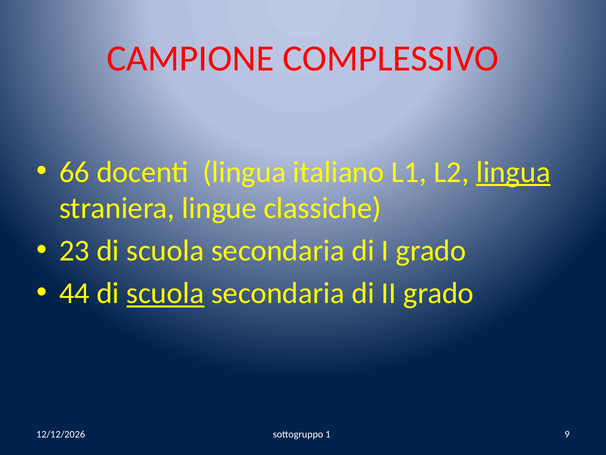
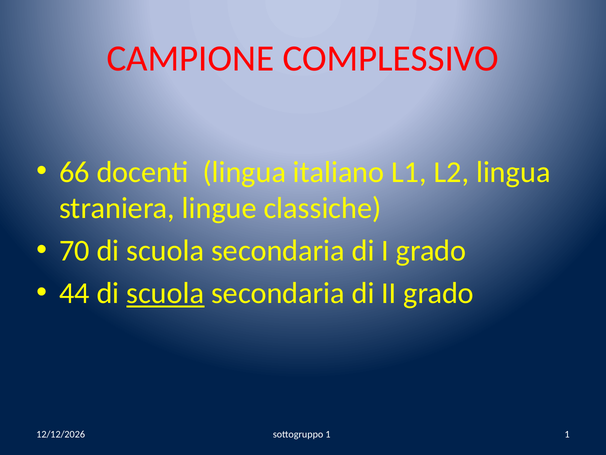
lingua underline: present -> none (513, 172)
23: 23 -> 70 (74, 251)
1 9: 9 -> 1 (567, 434)
